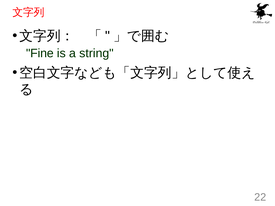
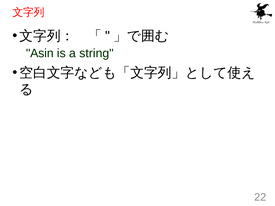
Fine: Fine -> Asin (40, 53)
